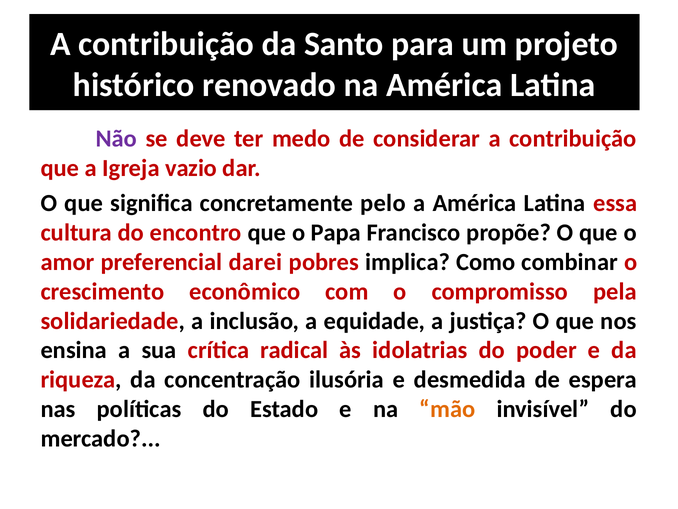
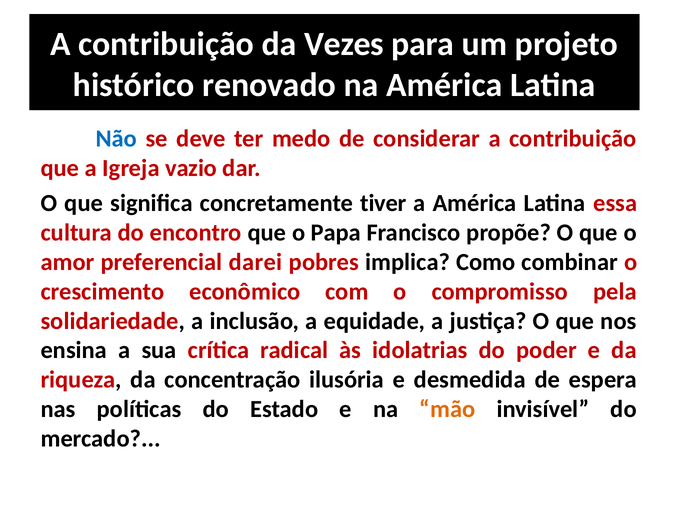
Santo: Santo -> Vezes (344, 44)
Não colour: purple -> blue (116, 138)
pelo: pelo -> tiver (383, 203)
